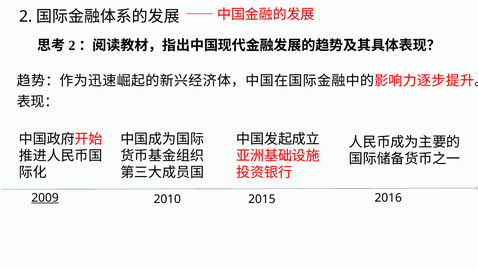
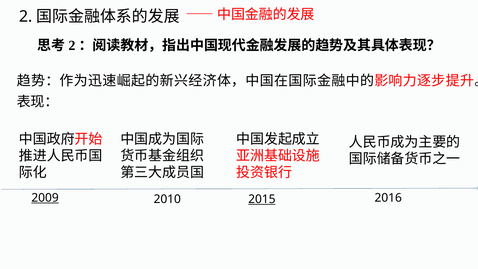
2015 underline: none -> present (262, 199)
